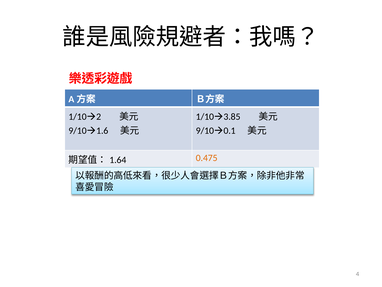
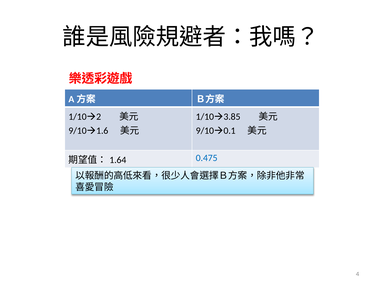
0.475 colour: orange -> blue (207, 158)
